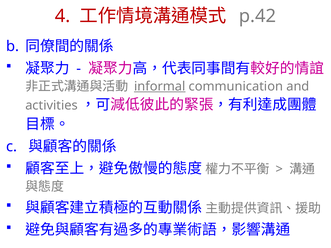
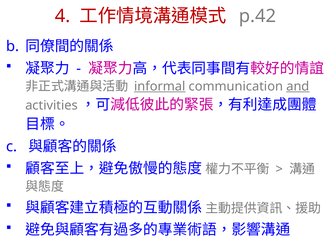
and underline: none -> present (298, 87)
